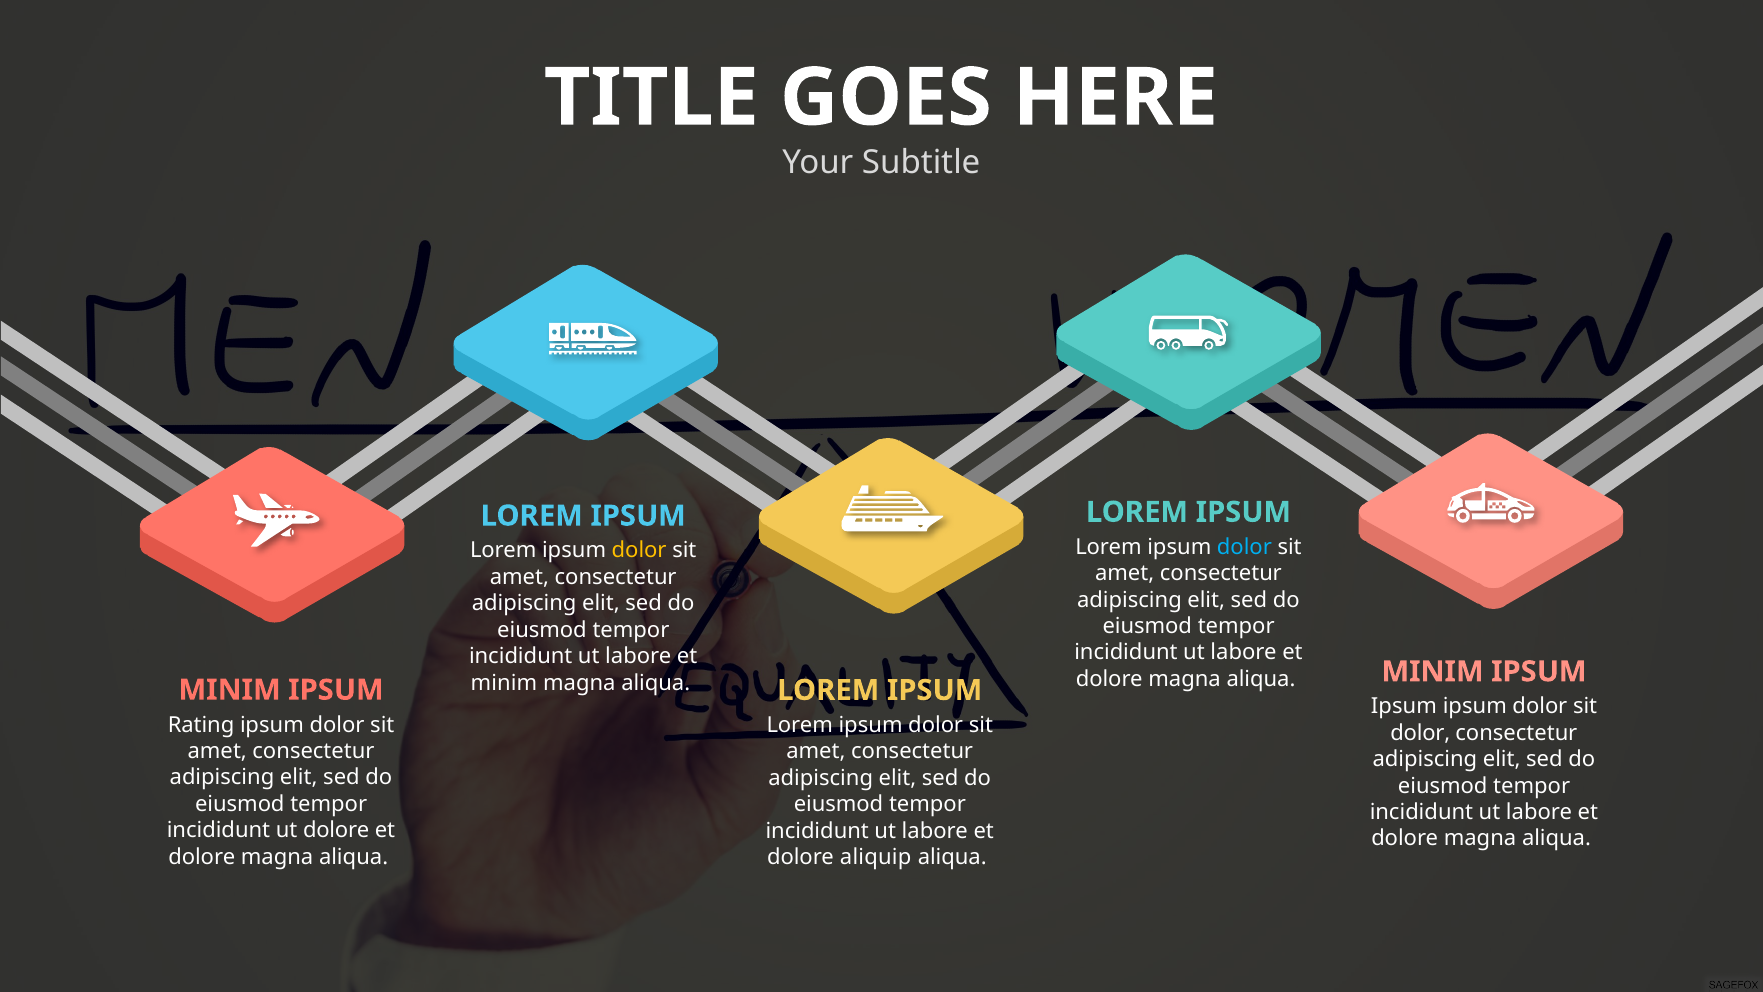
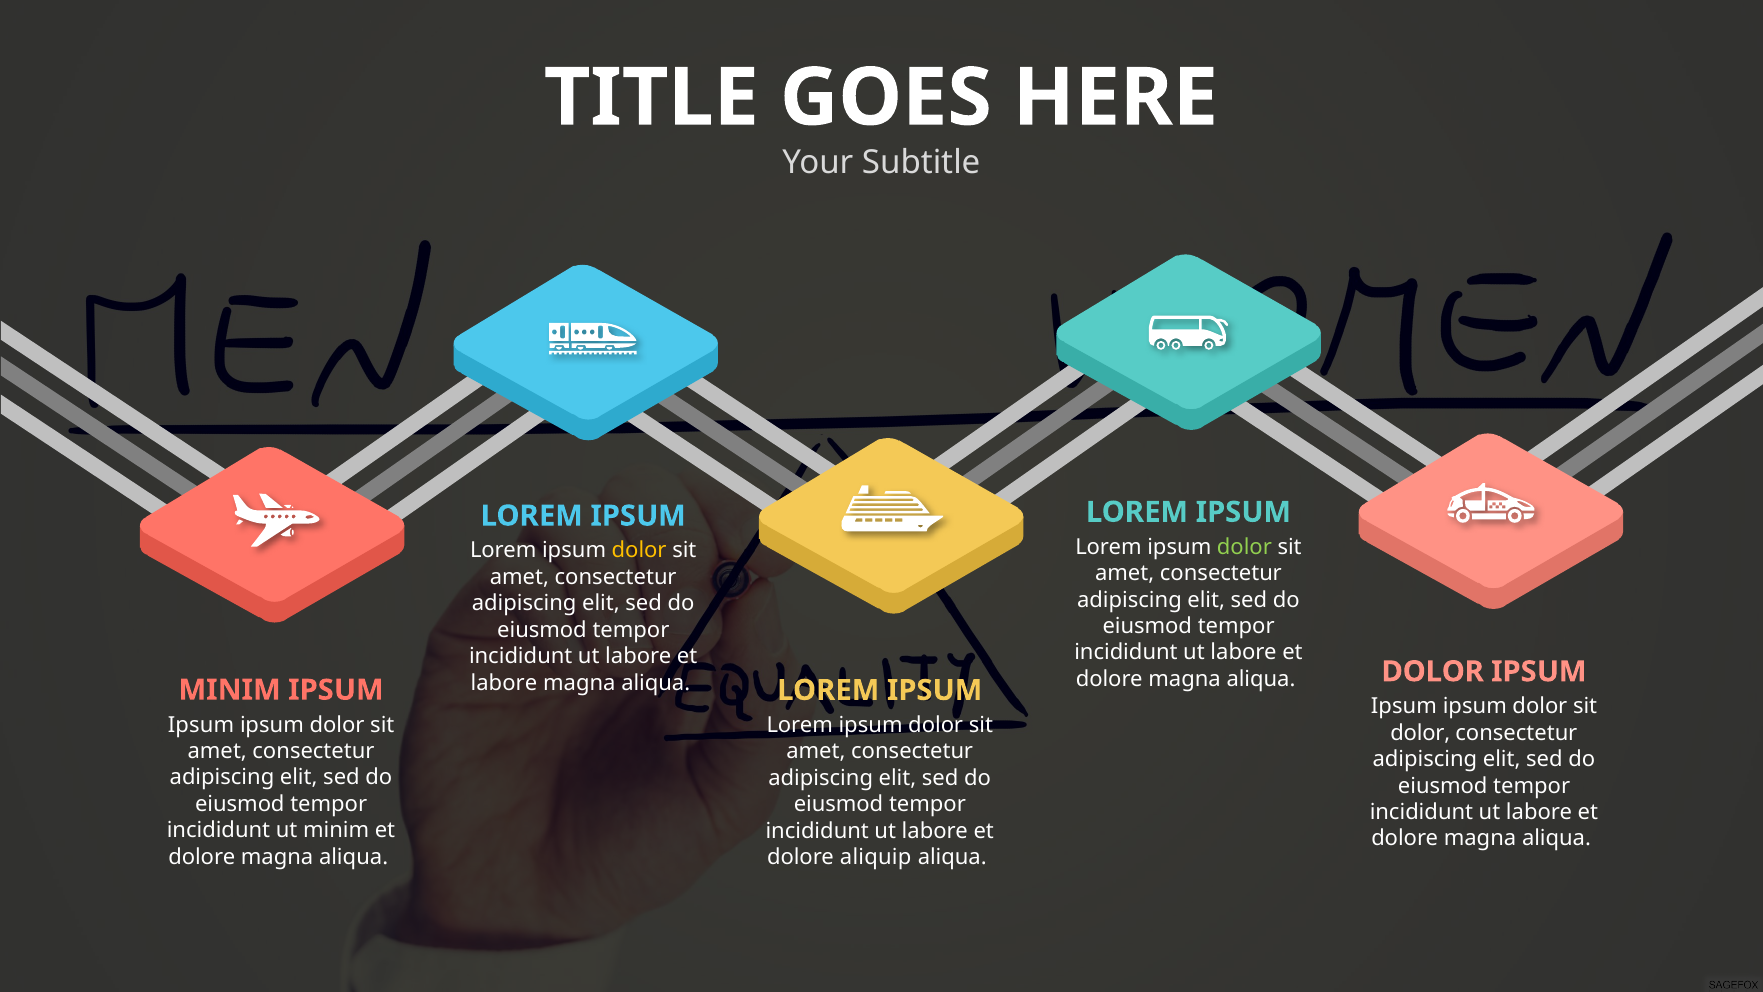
dolor colour: light blue -> light green (1244, 547)
aliqua MINIM: MINIM -> DOLOR (1433, 671)
minim: minim -> labore (504, 683)
Rating: Rating -> Ipsum (201, 725)
ut dolore: dolore -> minim (336, 830)
